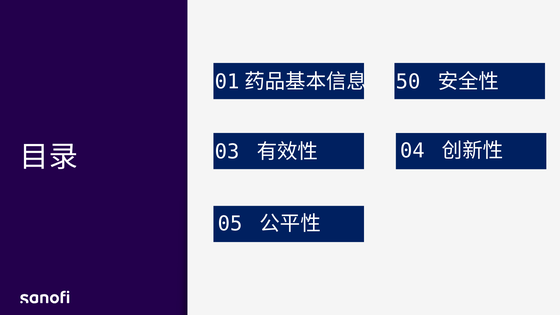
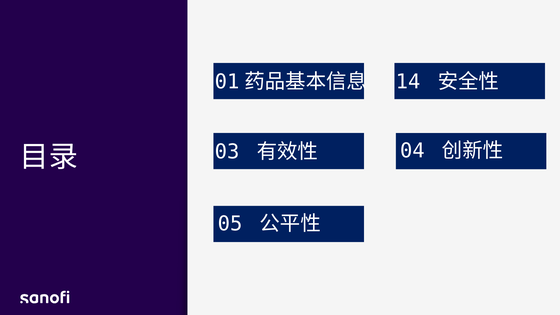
50: 50 -> 14 (408, 82)
